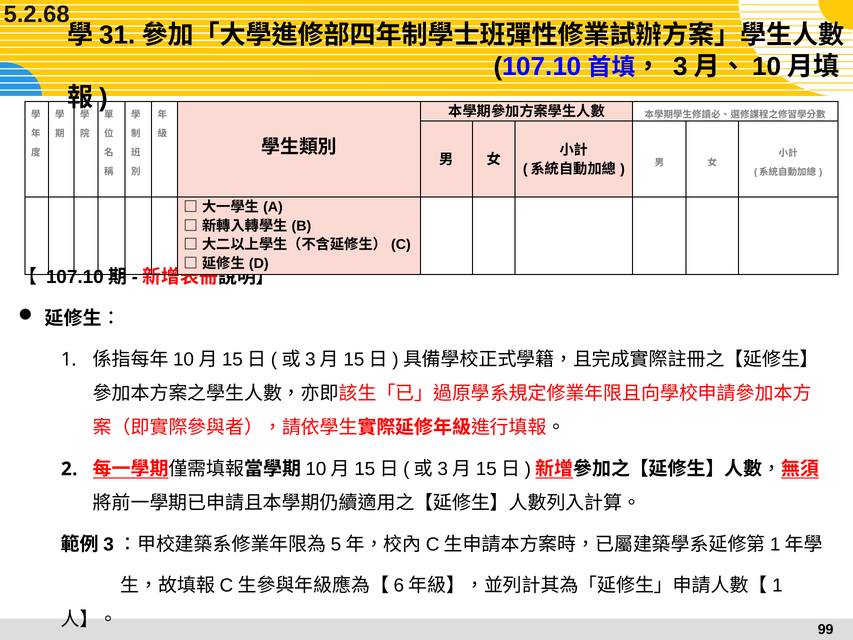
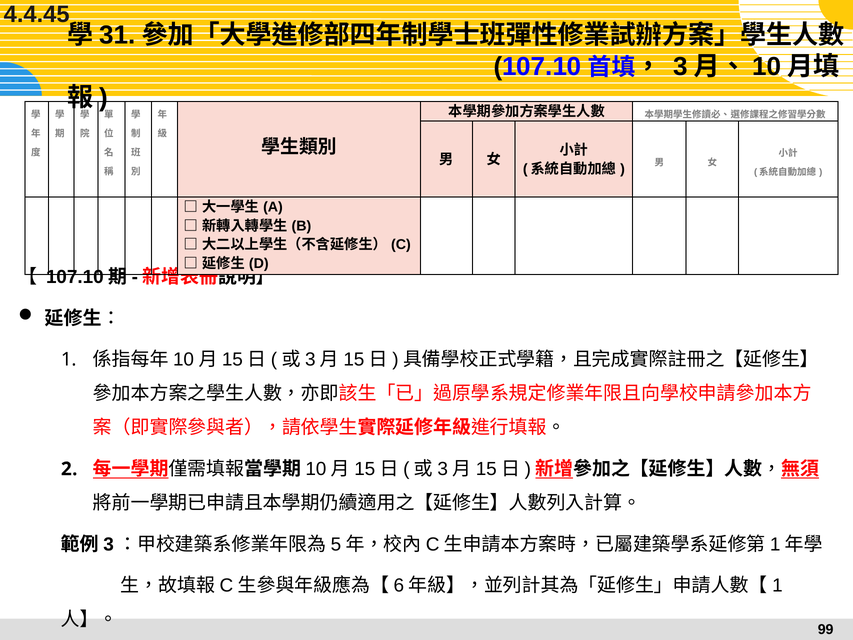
5.2.68: 5.2.68 -> 4.4.45 (37, 14)
